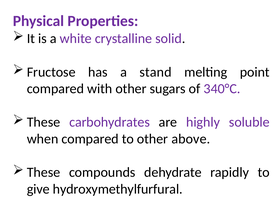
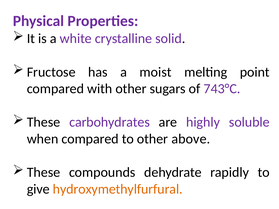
stand: stand -> moist (156, 72)
340°C: 340°C -> 743°C (222, 89)
hydroxymethylfurfural colour: black -> orange (118, 189)
